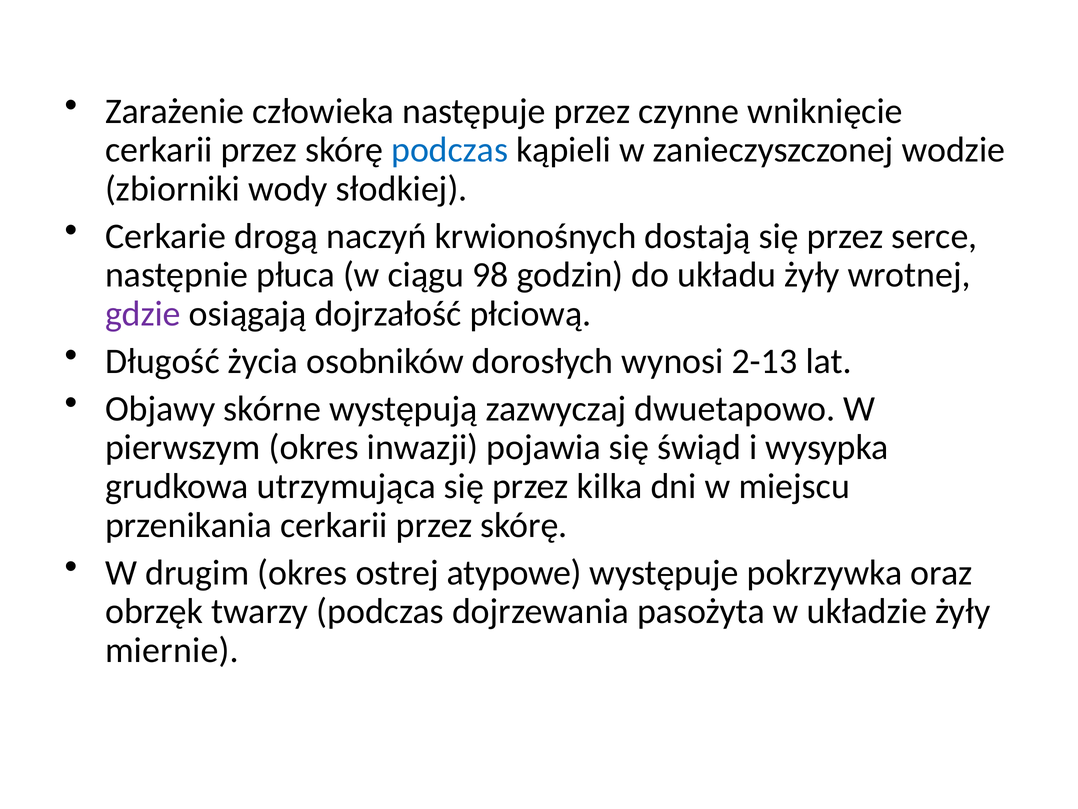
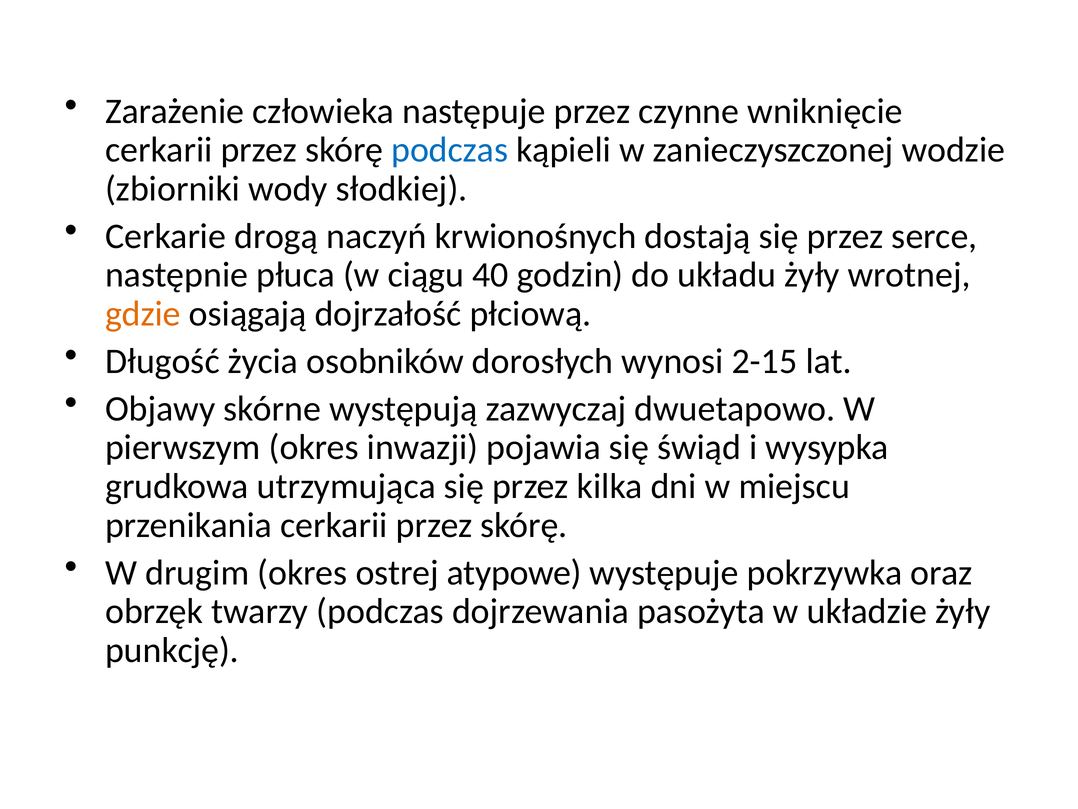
98: 98 -> 40 (490, 275)
gdzie colour: purple -> orange (143, 314)
2-13: 2-13 -> 2-15 (765, 361)
miernie: miernie -> punkcję (172, 650)
